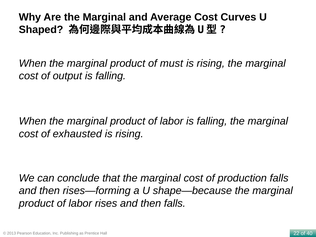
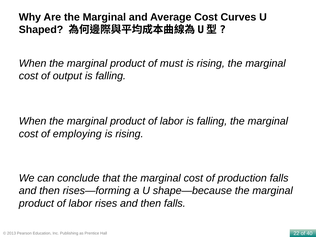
exhausted: exhausted -> employing (77, 134)
